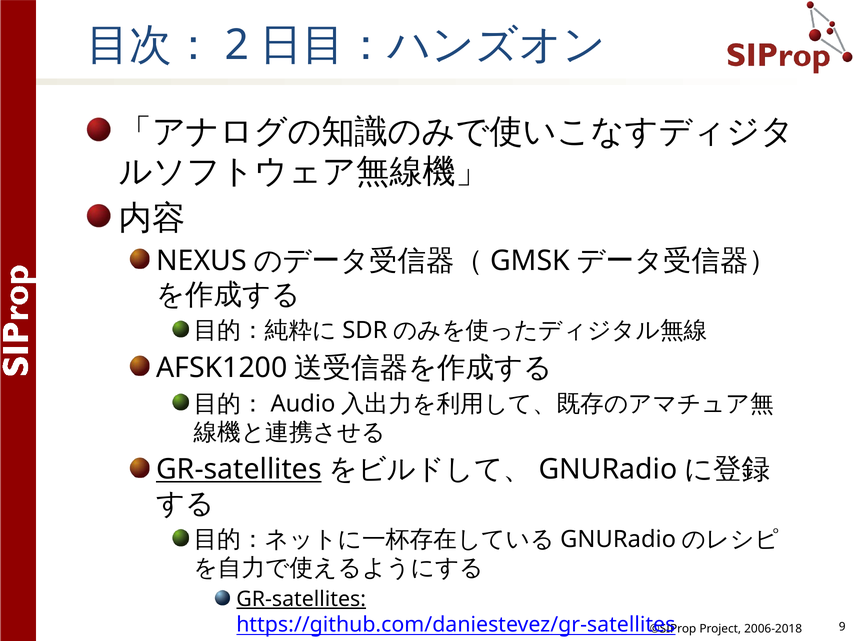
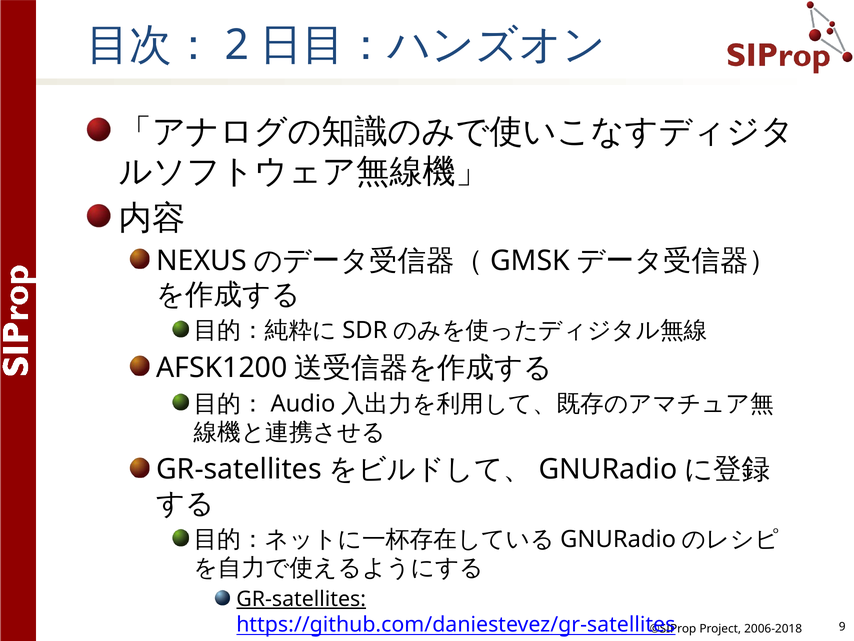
GR-satellites underline: present -> none (239, 469)
